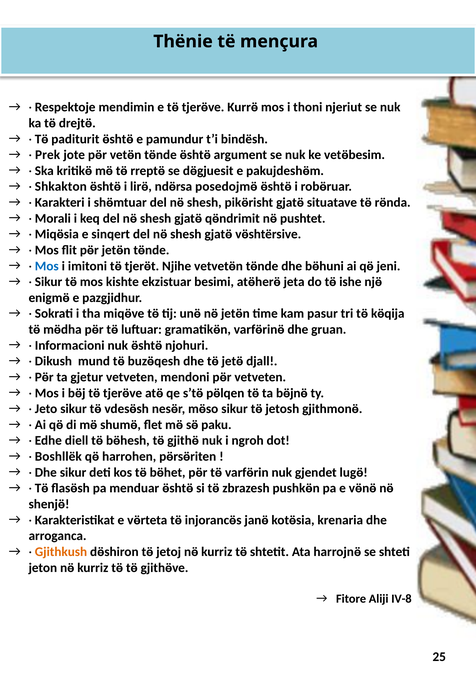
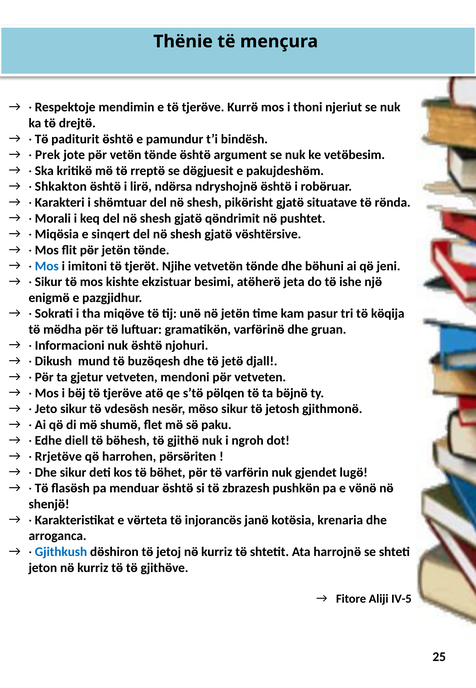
posedojmӫ: posedojmӫ -> ndryshojnӫ (226, 186)
Boshllëk: Boshllëk -> Rrjetӫve (58, 456)
Gjithkush colour: orange -> blue (61, 551)
IV-8: IV-8 -> IV-5 (401, 598)
